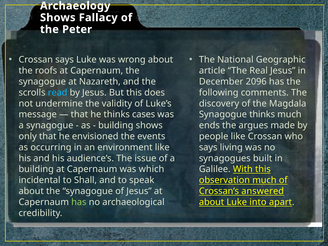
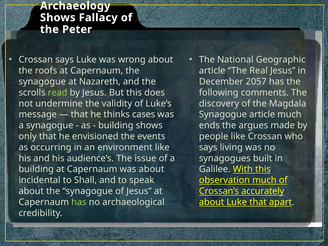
2096: 2096 -> 2057 (256, 82)
read colour: light blue -> light green (58, 93)
Synagogue thinks: thinks -> article (262, 114)
was which: which -> about (151, 169)
answered: answered -> accurately (263, 191)
Luke into: into -> that (258, 202)
